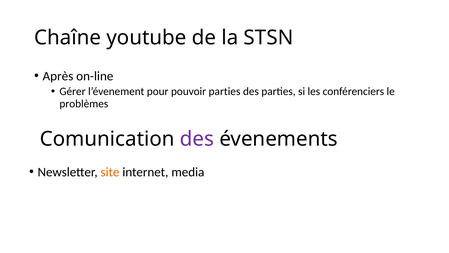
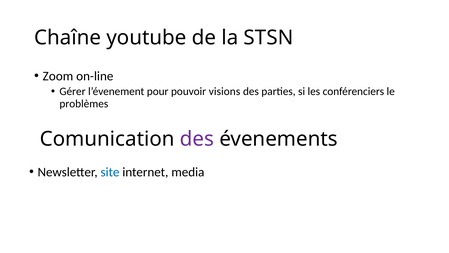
Après: Après -> Zoom (58, 76)
pouvoir parties: parties -> visions (224, 91)
site colour: orange -> blue (110, 172)
